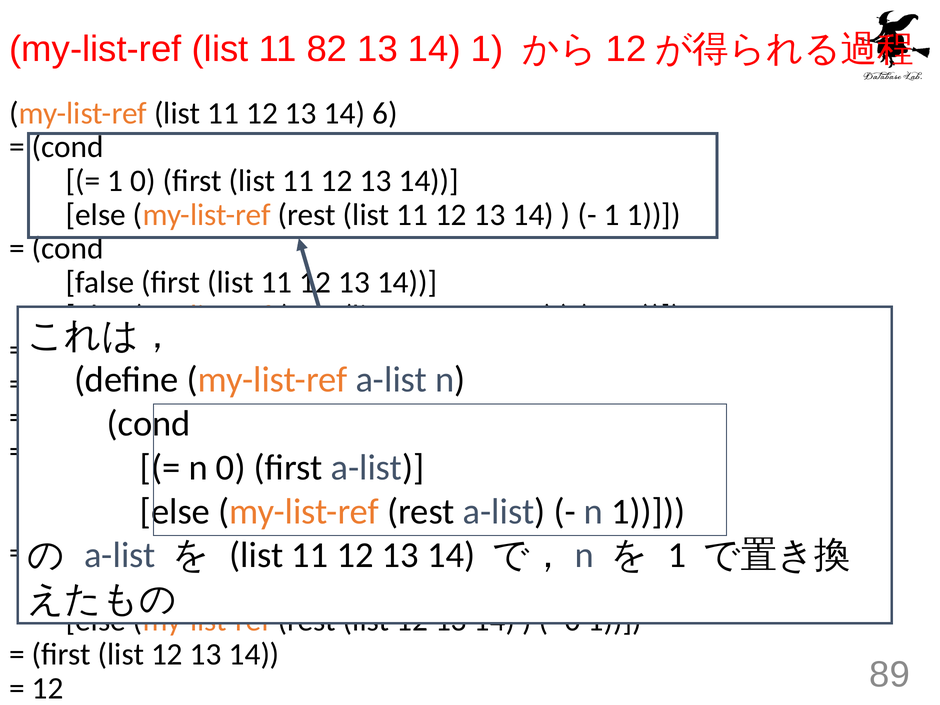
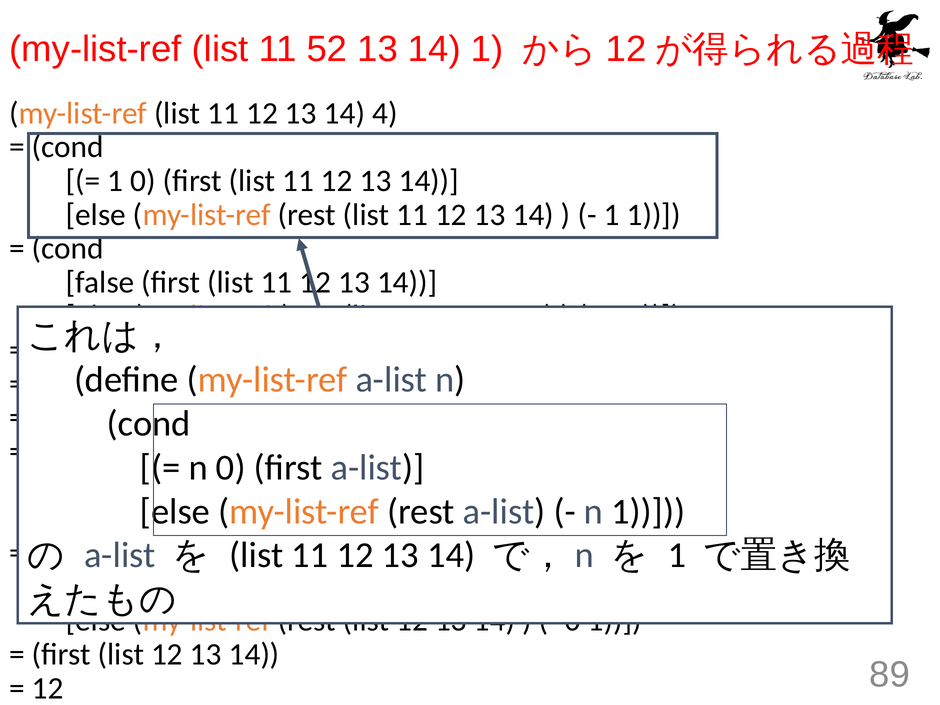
82: 82 -> 52 (327, 49)
6: 6 -> 4 (385, 113)
